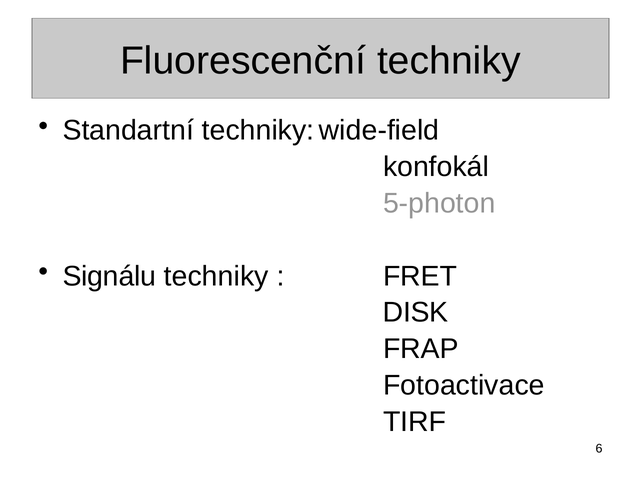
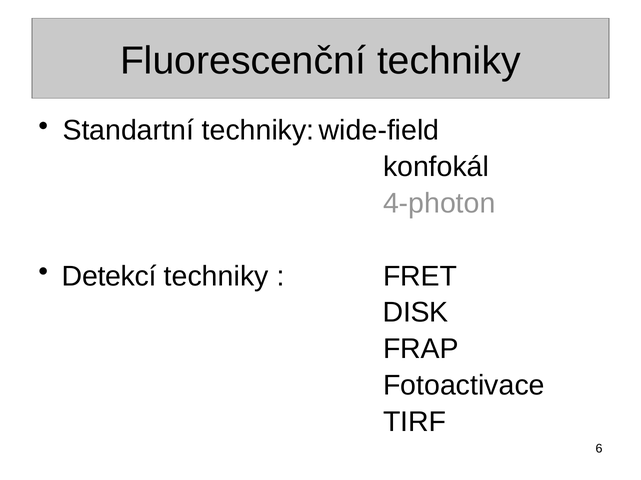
5-photon: 5-photon -> 4-photon (439, 204)
Signálu: Signálu -> Detekcí (109, 277)
